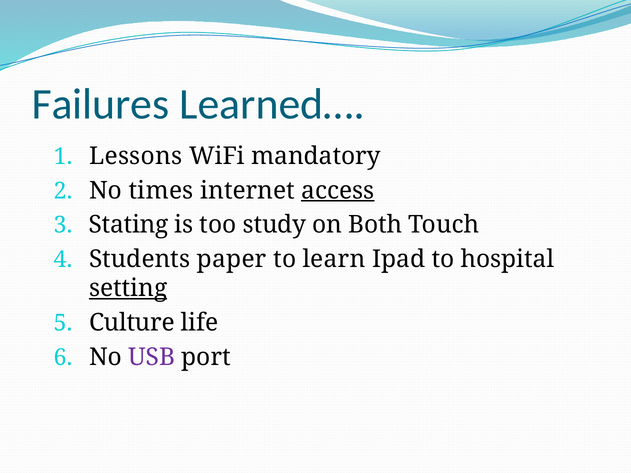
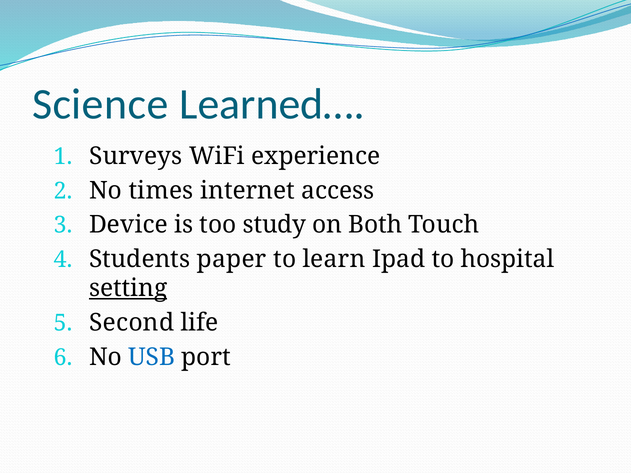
Failures: Failures -> Science (100, 104)
Lessons: Lessons -> Surveys (136, 156)
mandatory: mandatory -> experience (316, 156)
access underline: present -> none (338, 191)
Stating: Stating -> Device (128, 225)
Culture: Culture -> Second (132, 323)
USB colour: purple -> blue (152, 357)
